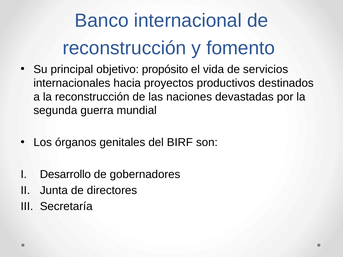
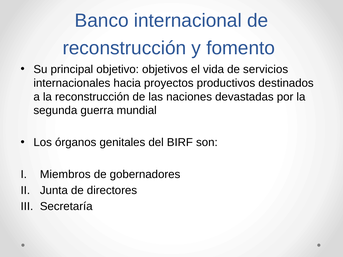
propósito: propósito -> objetivos (165, 69)
Desarrollo: Desarrollo -> Miembros (65, 175)
